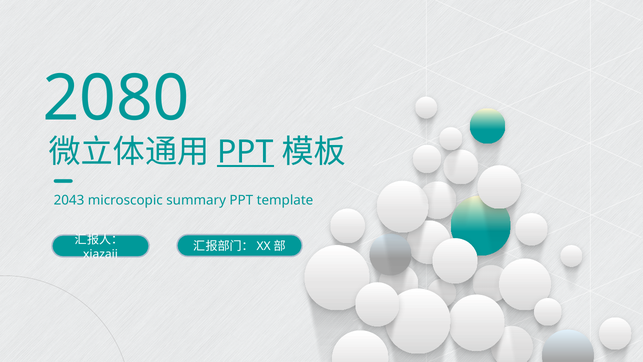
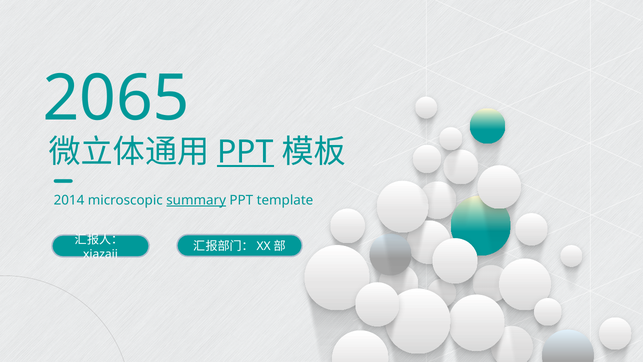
2080: 2080 -> 2065 (116, 99)
2043: 2043 -> 2014 (69, 200)
summary underline: none -> present (196, 200)
